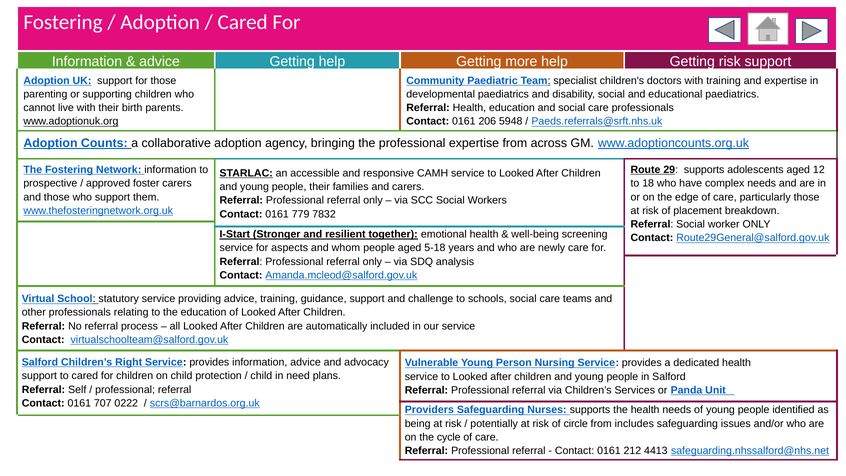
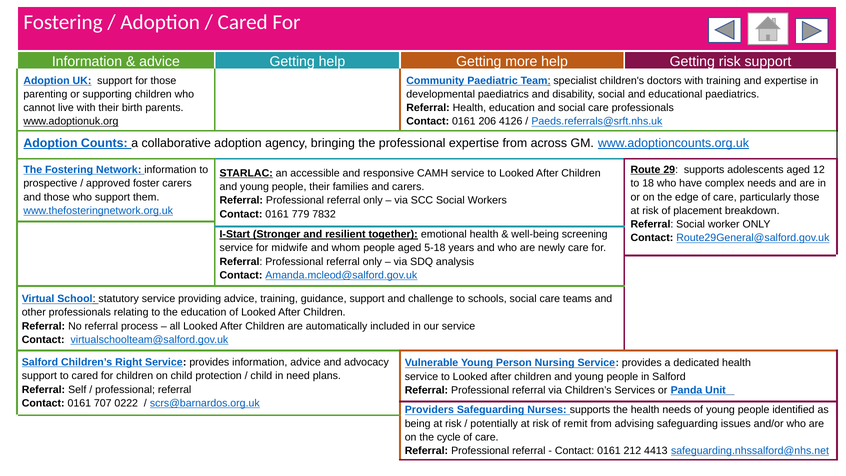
5948: 5948 -> 4126 (511, 121)
aspects: aspects -> midwife (290, 248)
circle: circle -> remit (576, 423)
includes: includes -> advising (634, 423)
